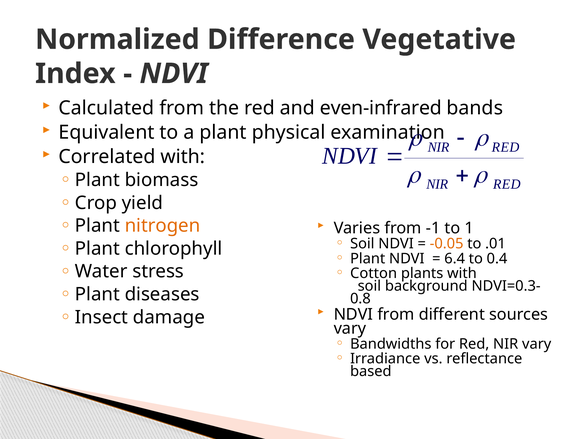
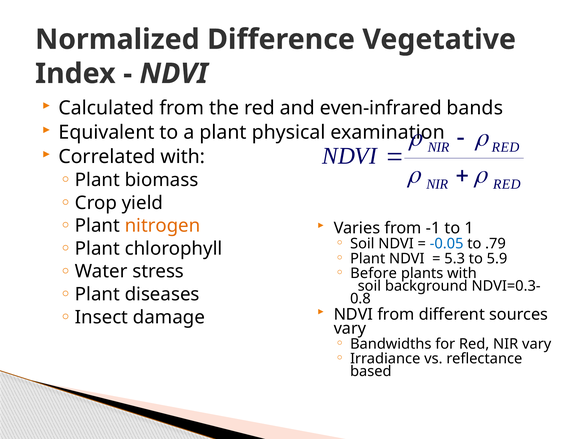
-0.05 colour: orange -> blue (447, 244)
.01: .01 -> .79 (495, 244)
6.4: 6.4 -> 5.3 (455, 259)
0.4: 0.4 -> 5.9 (497, 259)
Cotton: Cotton -> Before (374, 274)
